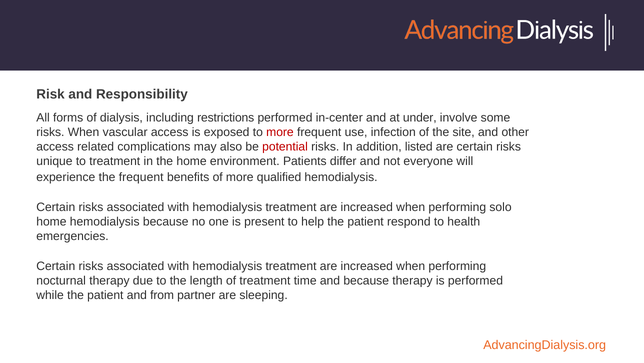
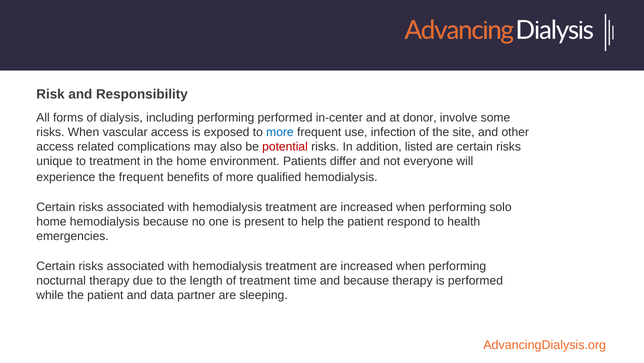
including restrictions: restrictions -> performing (226, 117)
under: under -> donor (420, 117)
more colour: red -> blue (280, 132)
from: from -> data (162, 295)
